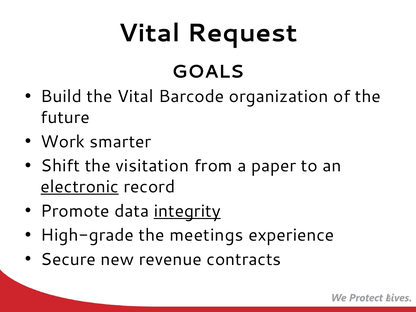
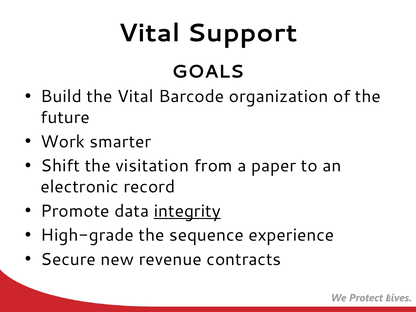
Request: Request -> Support (242, 33)
electronic underline: present -> none (80, 187)
meetings: meetings -> sequence (207, 235)
